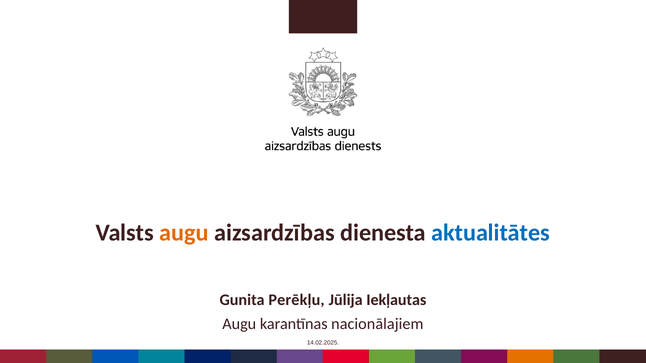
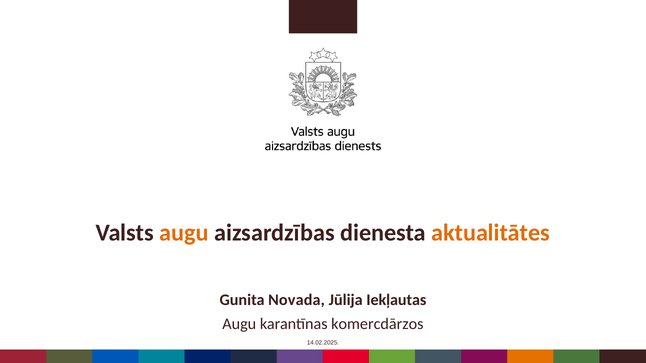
aktualitātes colour: blue -> orange (491, 233)
Perēkļu: Perēkļu -> Novada (297, 300)
nacionālajiem: nacionālajiem -> komercdārzos (377, 324)
